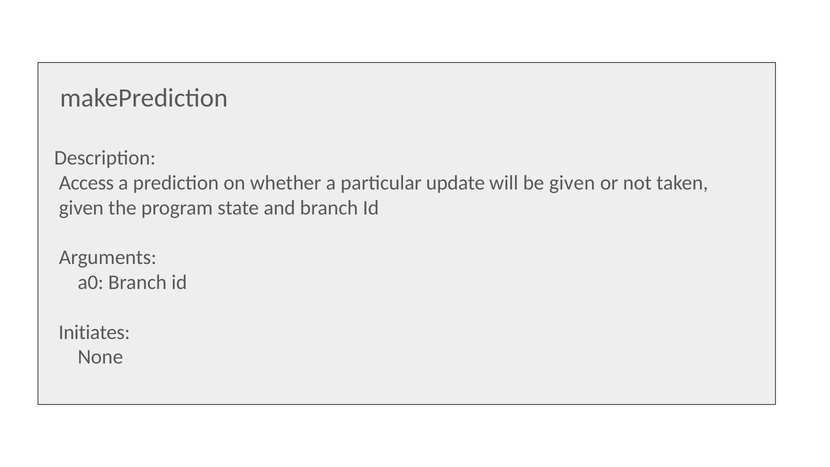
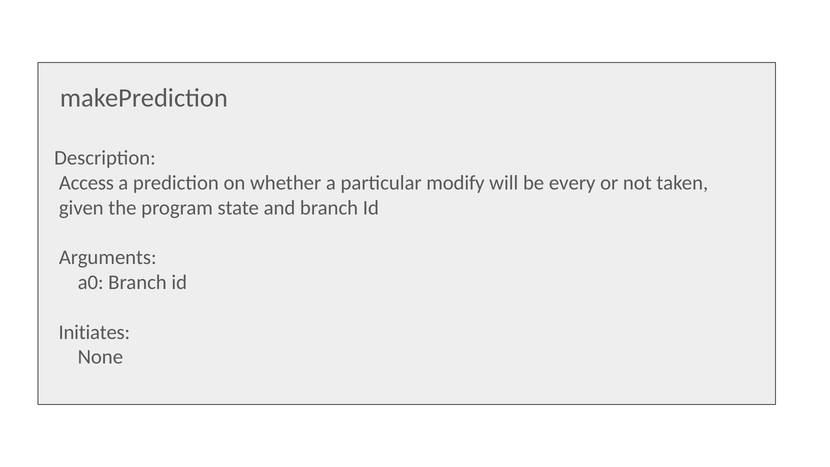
update: update -> modify (455, 183)
be given: given -> every (572, 183)
